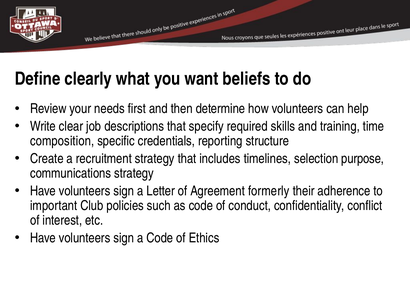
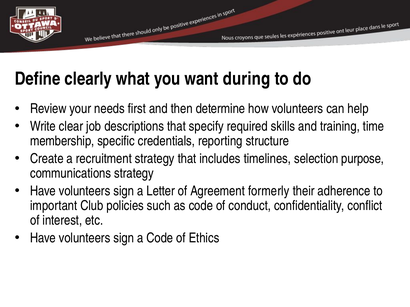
beliefs: beliefs -> during (247, 79)
composition: composition -> membership (62, 141)
